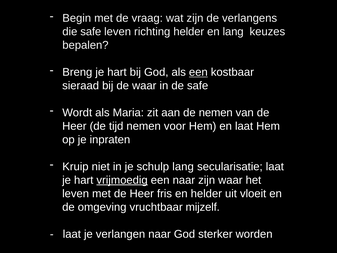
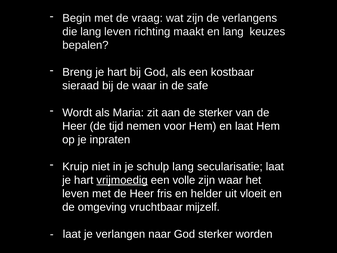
die safe: safe -> lang (91, 32)
richting helder: helder -> maakt (189, 32)
een underline: present -> none (198, 72)
de nemen: nemen -> sterker (216, 113)
een naar: naar -> volle (184, 180)
